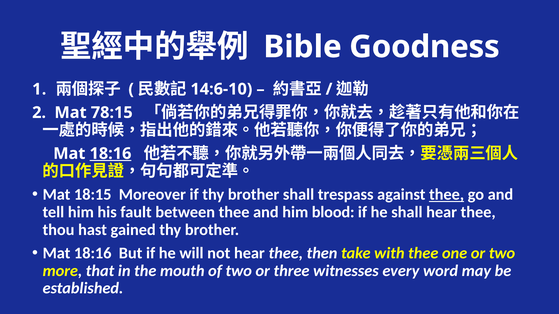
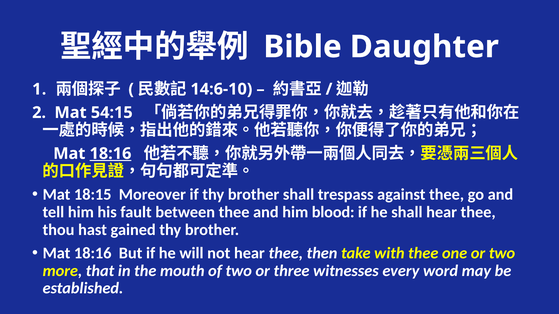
Goodness: Goodness -> Daughter (424, 47)
78:15: 78:15 -> 54:15 (112, 113)
thee underline: present -> none (447, 195)
